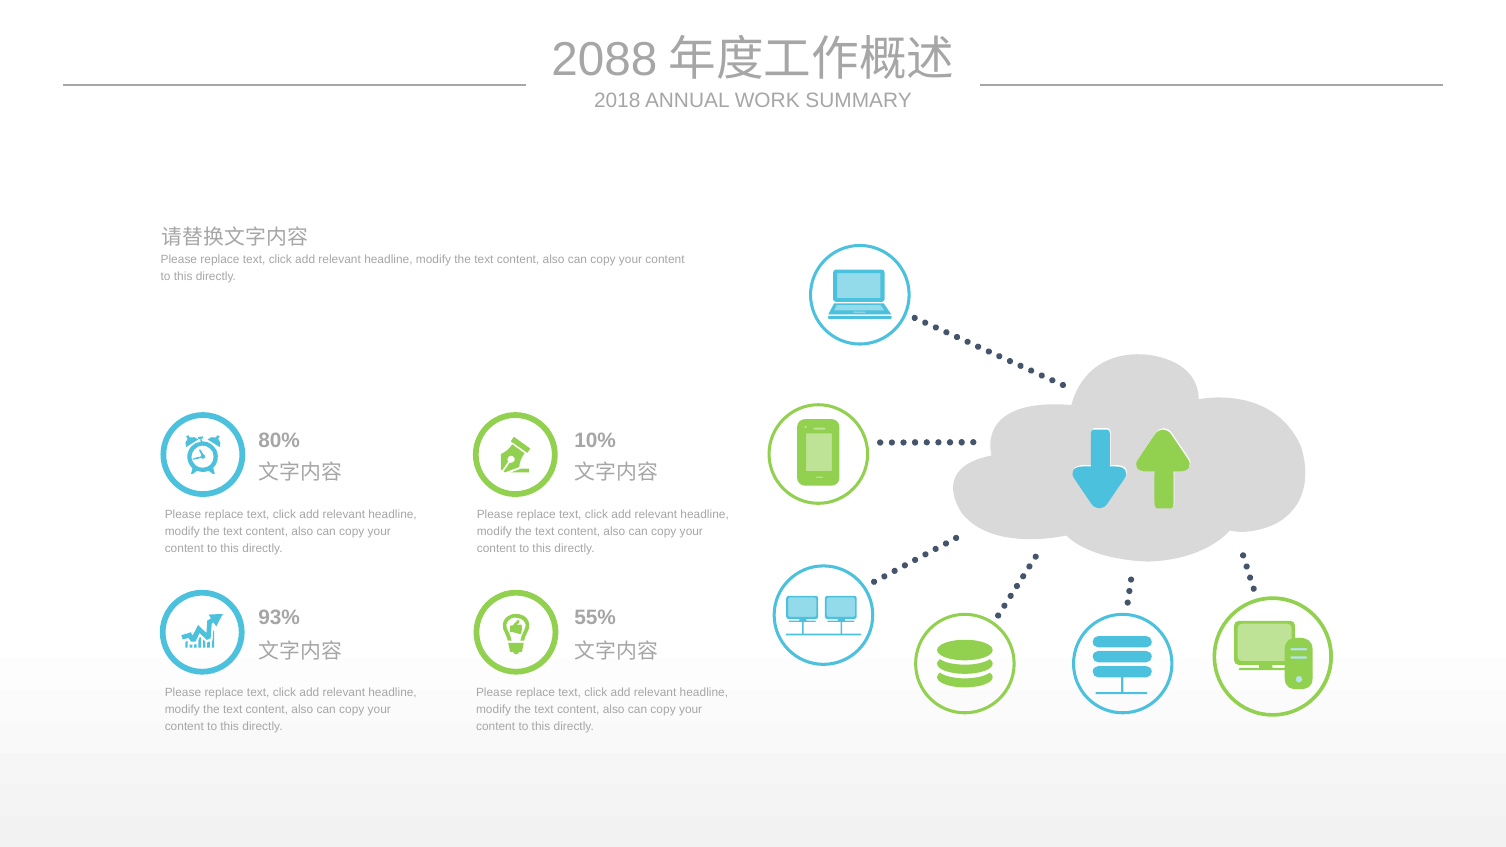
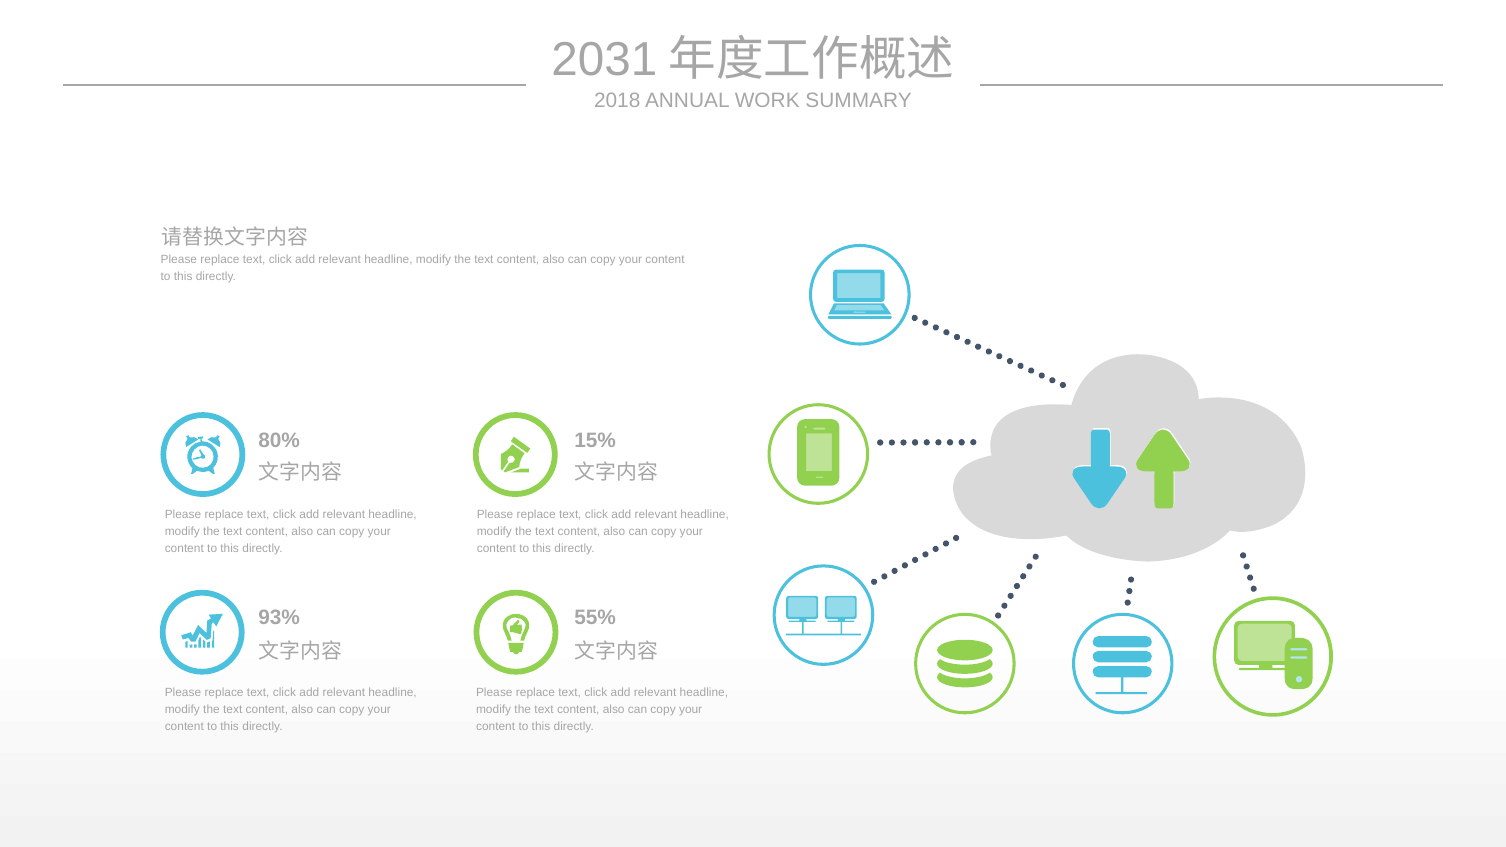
2088: 2088 -> 2031 (604, 59)
10%: 10% -> 15% (595, 441)
